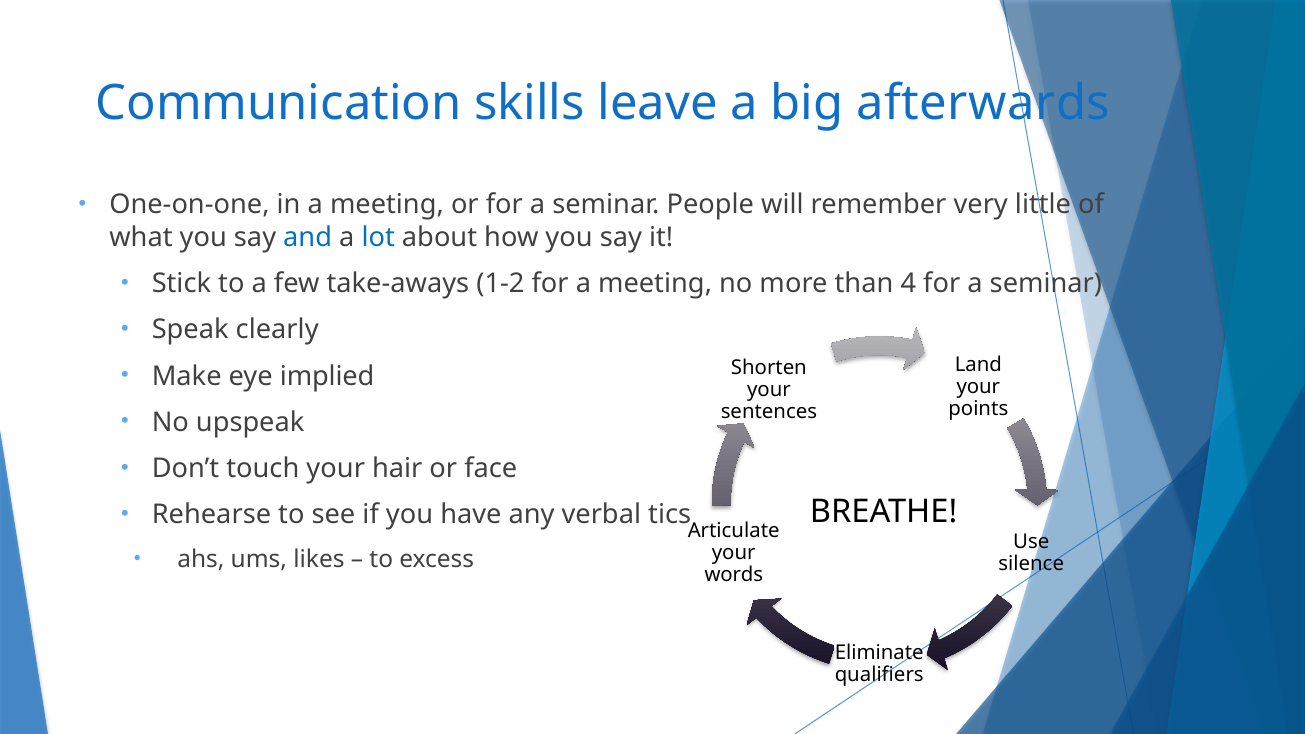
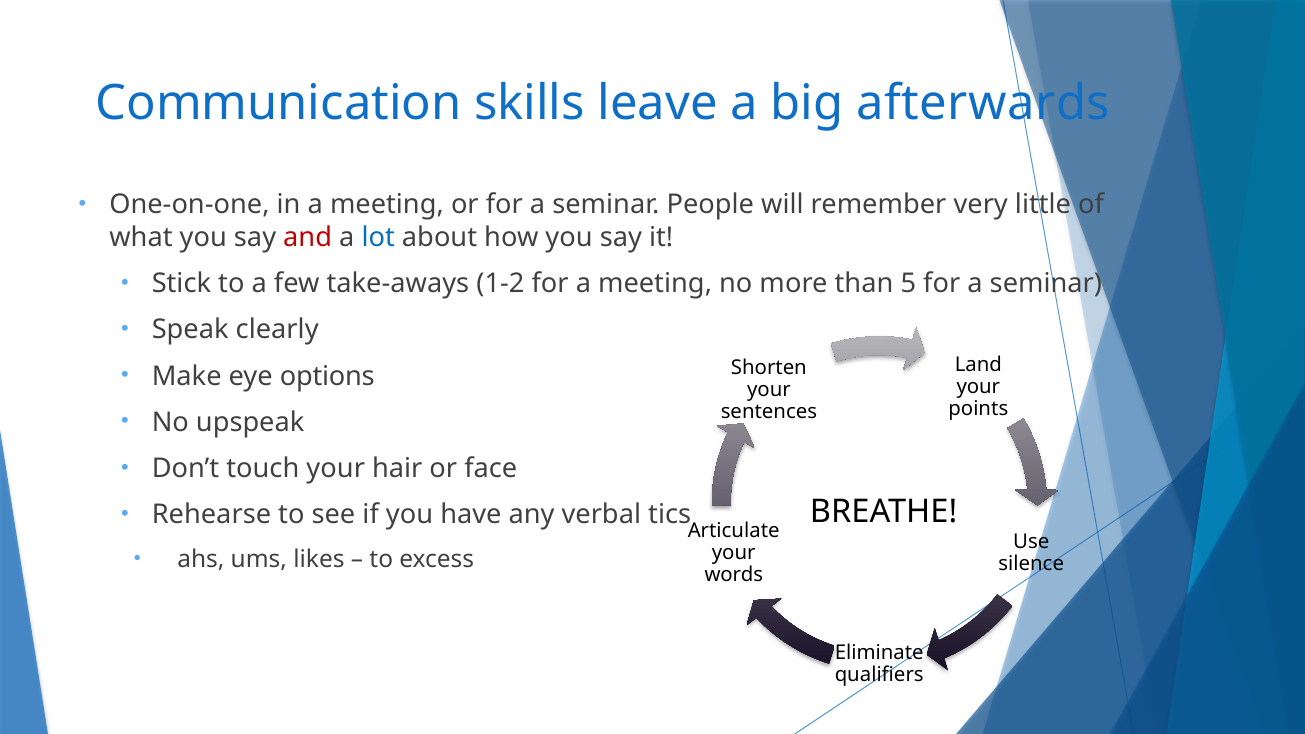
and colour: blue -> red (308, 237)
4: 4 -> 5 (908, 284)
implied: implied -> options (327, 376)
